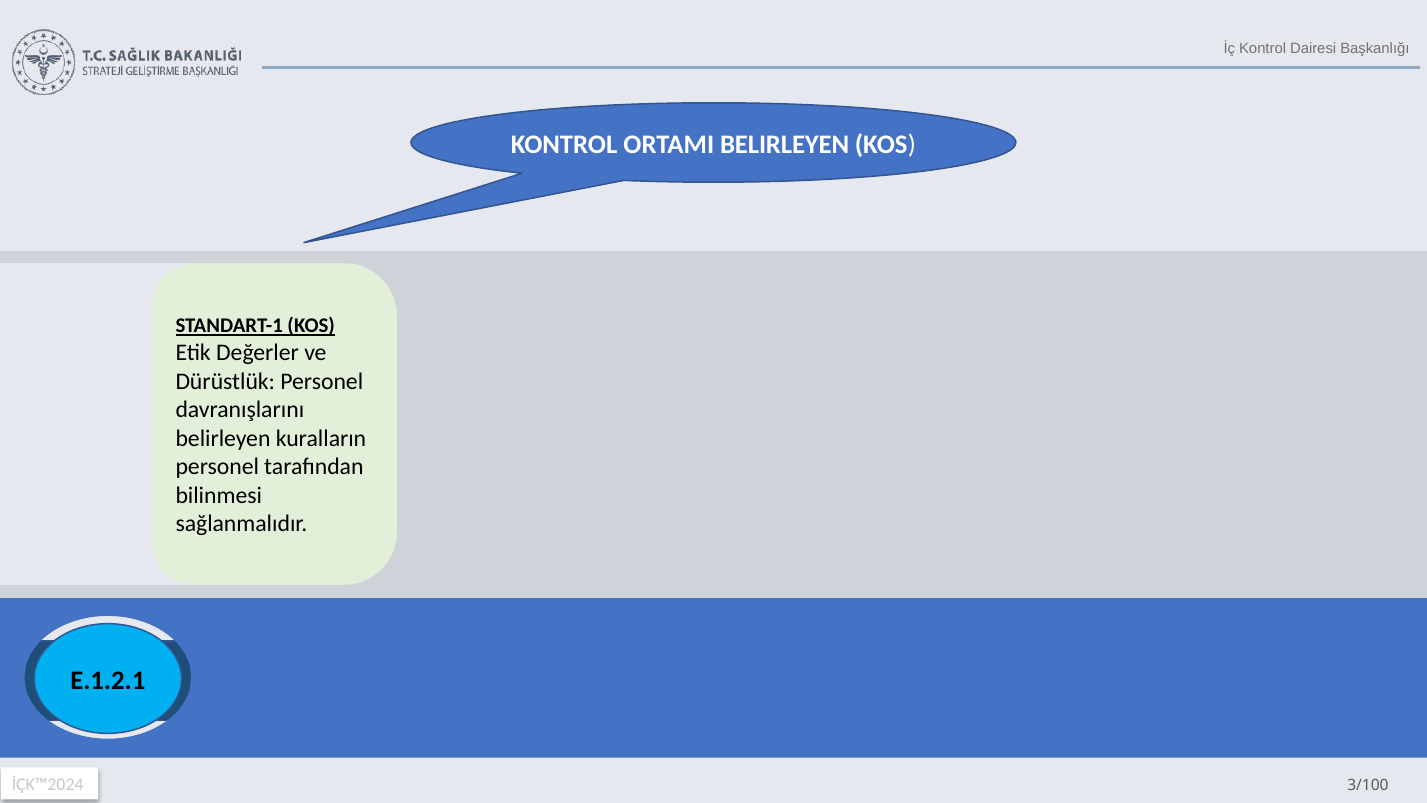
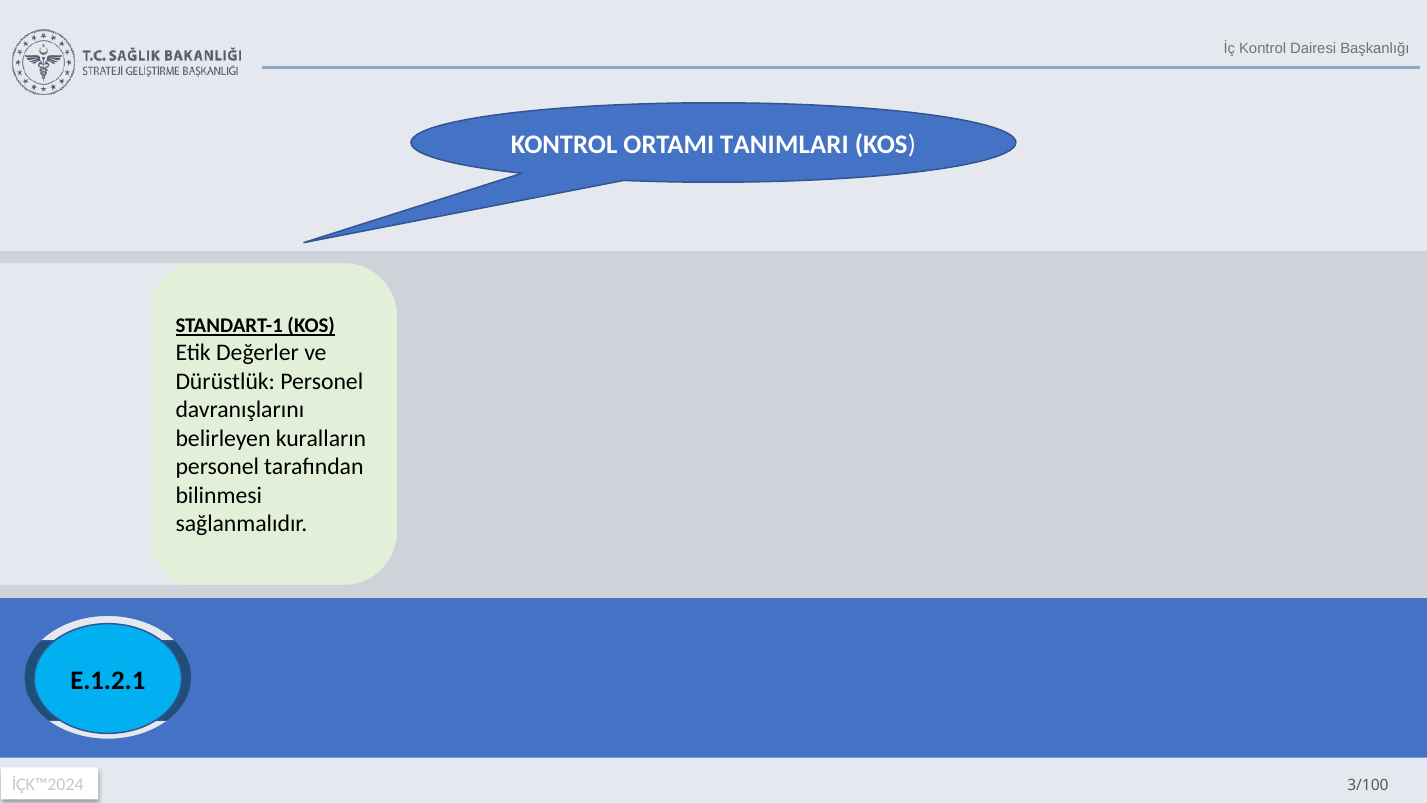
ORTAMI BELIRLEYEN: BELIRLEYEN -> TANIMLARI (784, 144)
